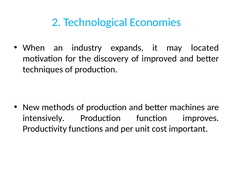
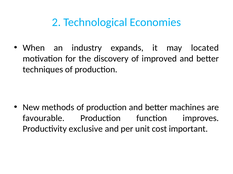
intensively: intensively -> favourable (44, 119)
functions: functions -> exclusive (86, 129)
